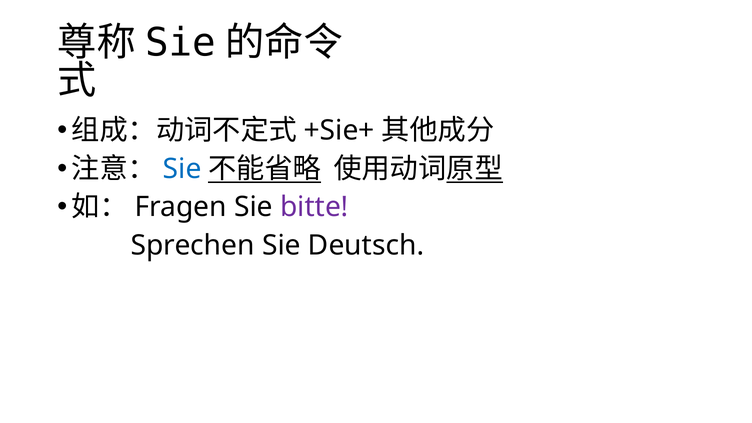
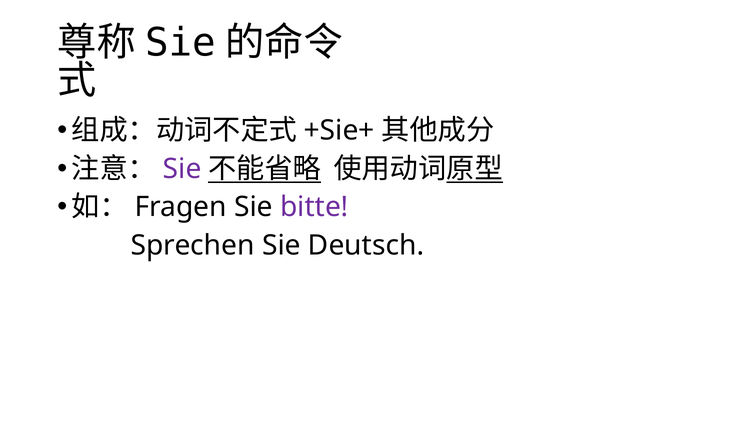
Sie colour: blue -> purple (182, 169)
